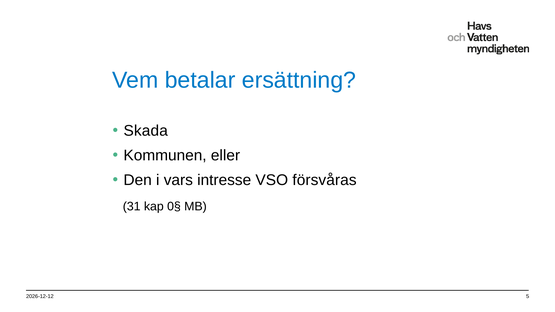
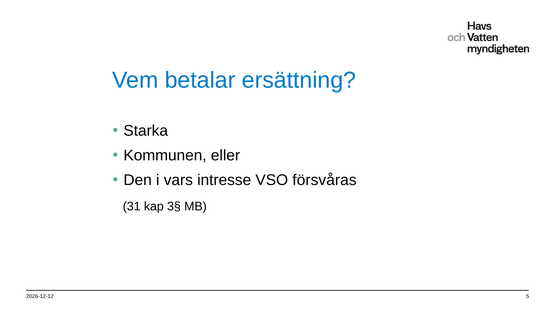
Skada: Skada -> Starka (146, 131)
0§: 0§ -> 3§ (174, 207)
